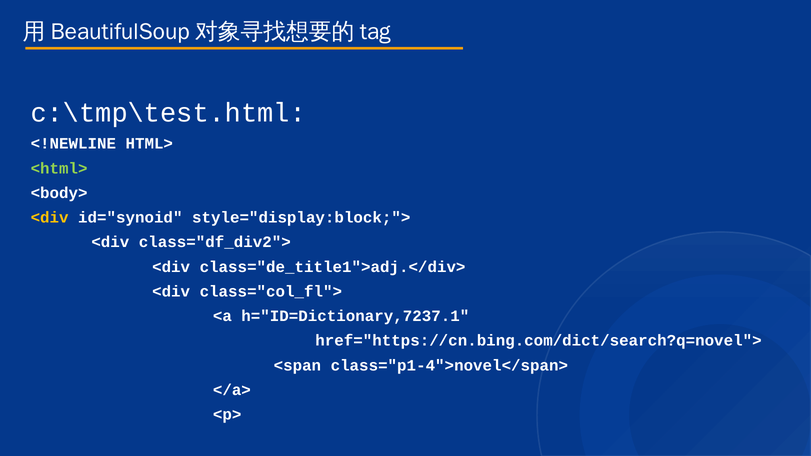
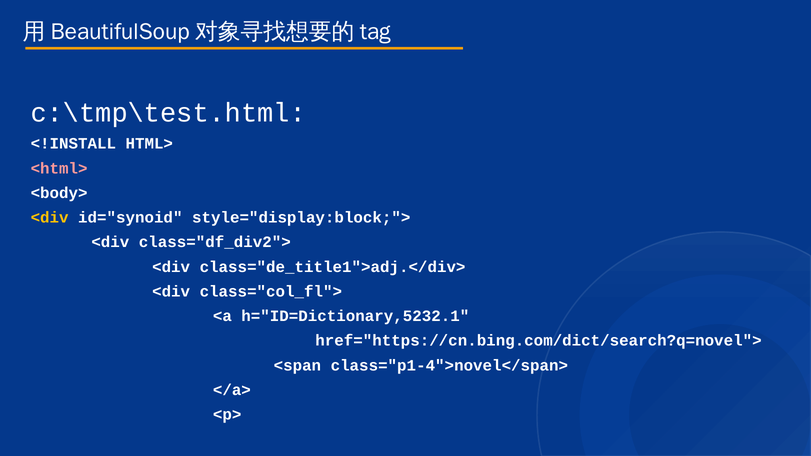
<!NEWLINE: <!NEWLINE -> <!INSTALL (73, 144)
<html> colour: light green -> pink (59, 168)
h="ID=Dictionary,7237.1: h="ID=Dictionary,7237.1 -> h="ID=Dictionary,5232.1 (355, 316)
